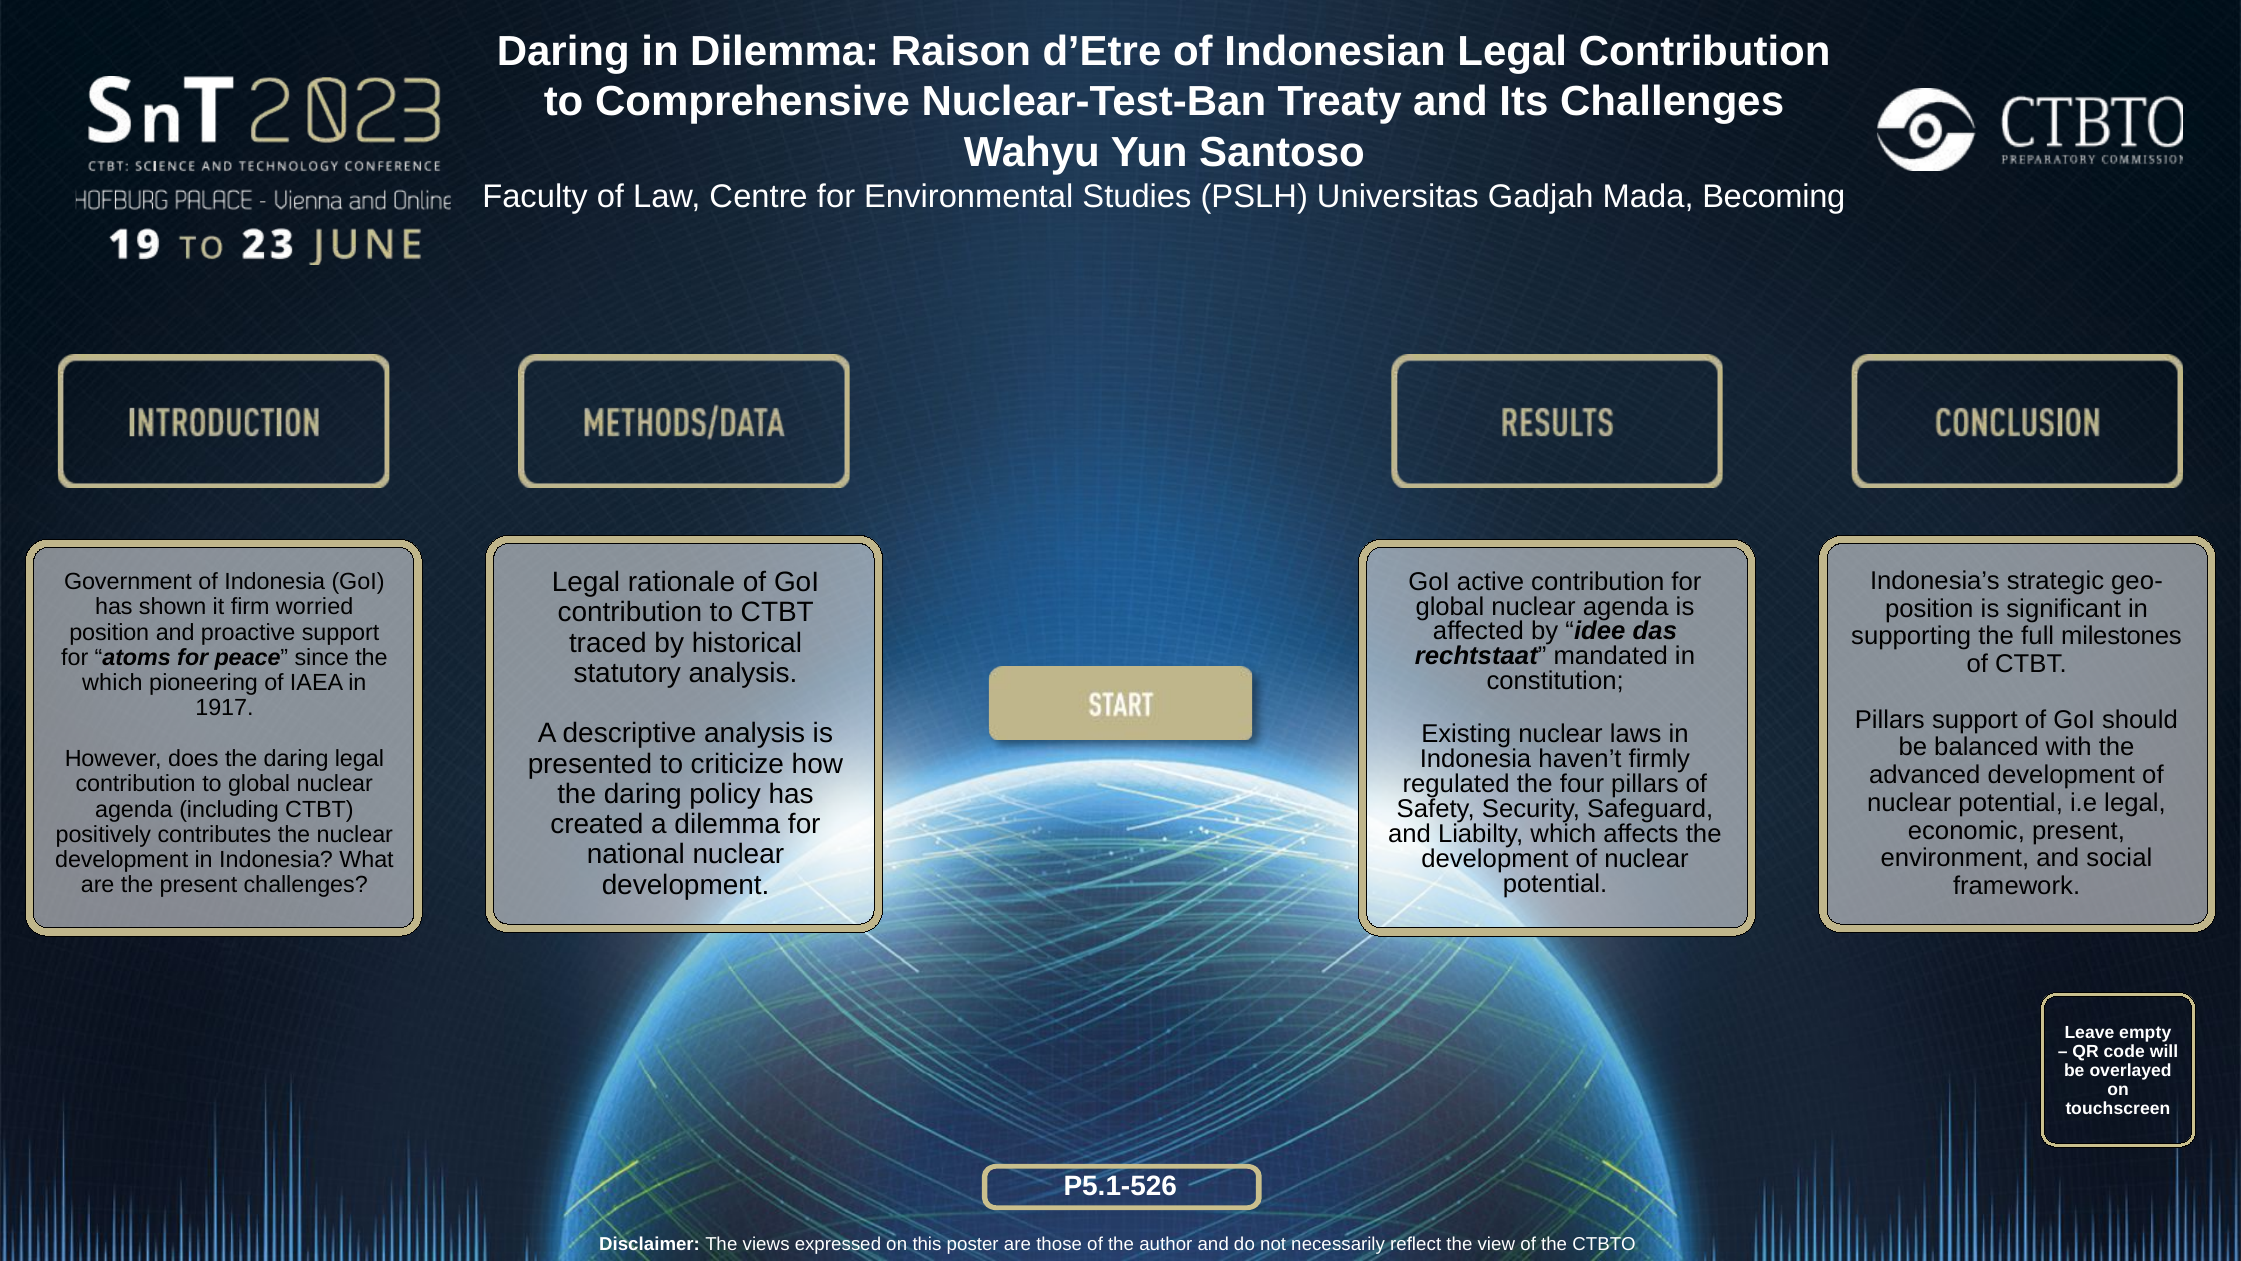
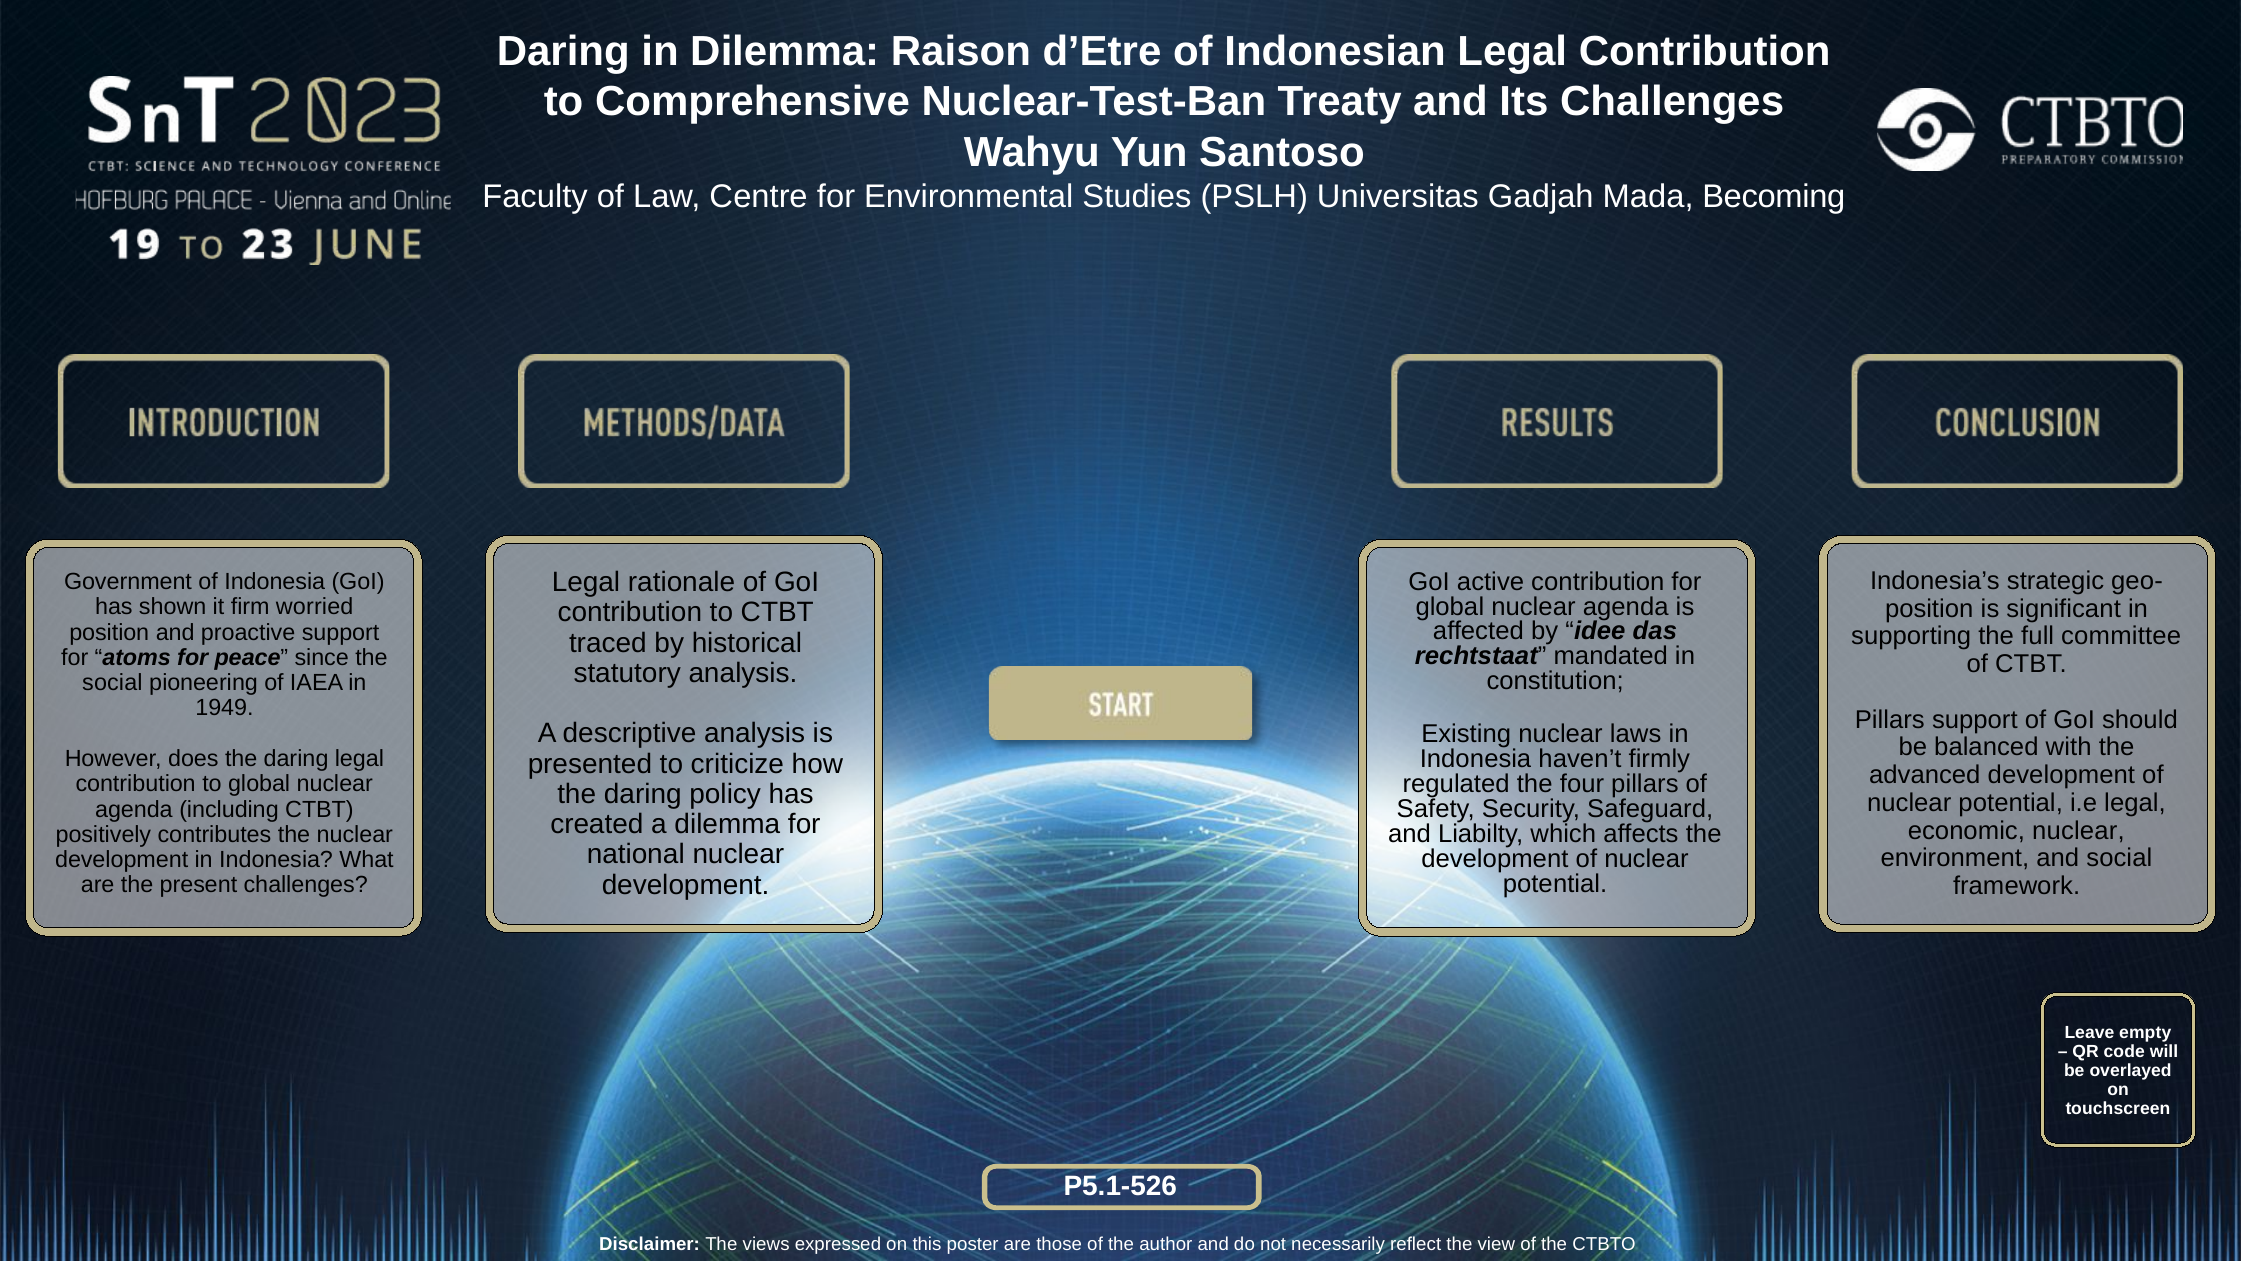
milestones: milestones -> committee (2121, 636)
which: which -> social (112, 683)
1917: 1917 -> 1949 (224, 708)
economic present: present -> nuclear (2078, 830)
